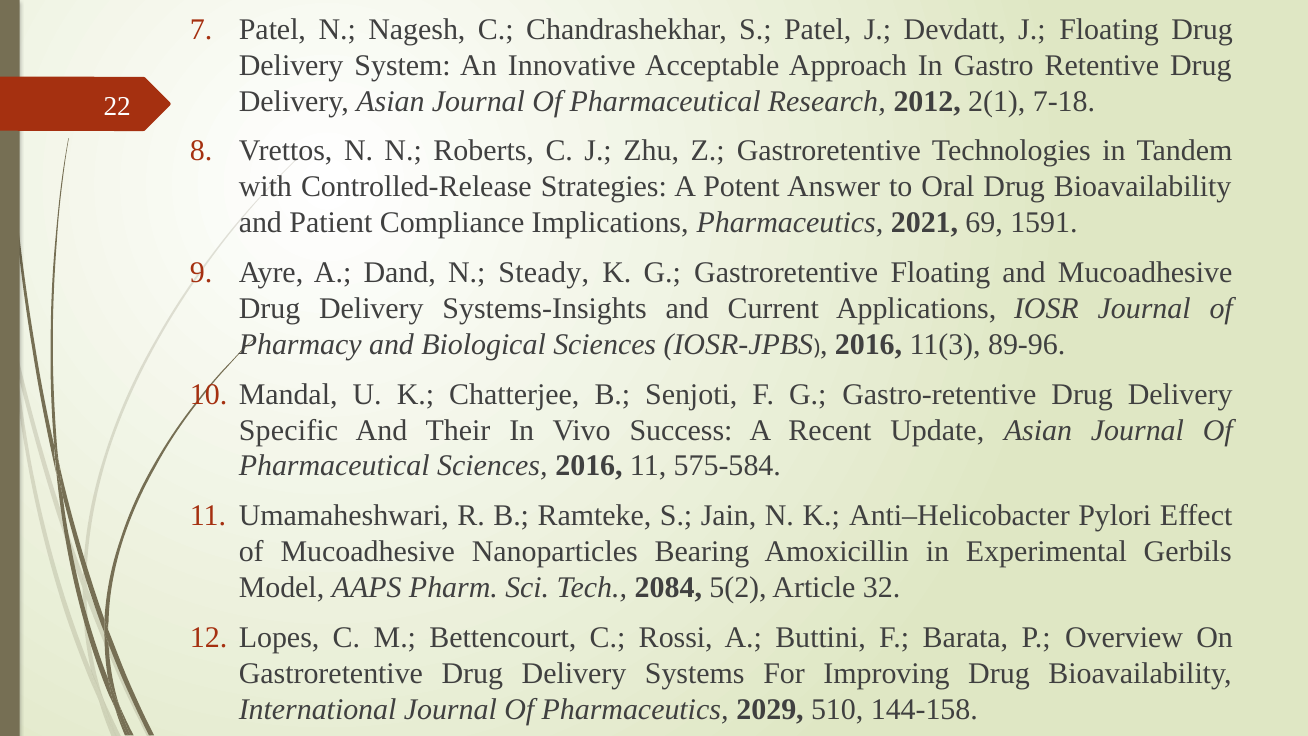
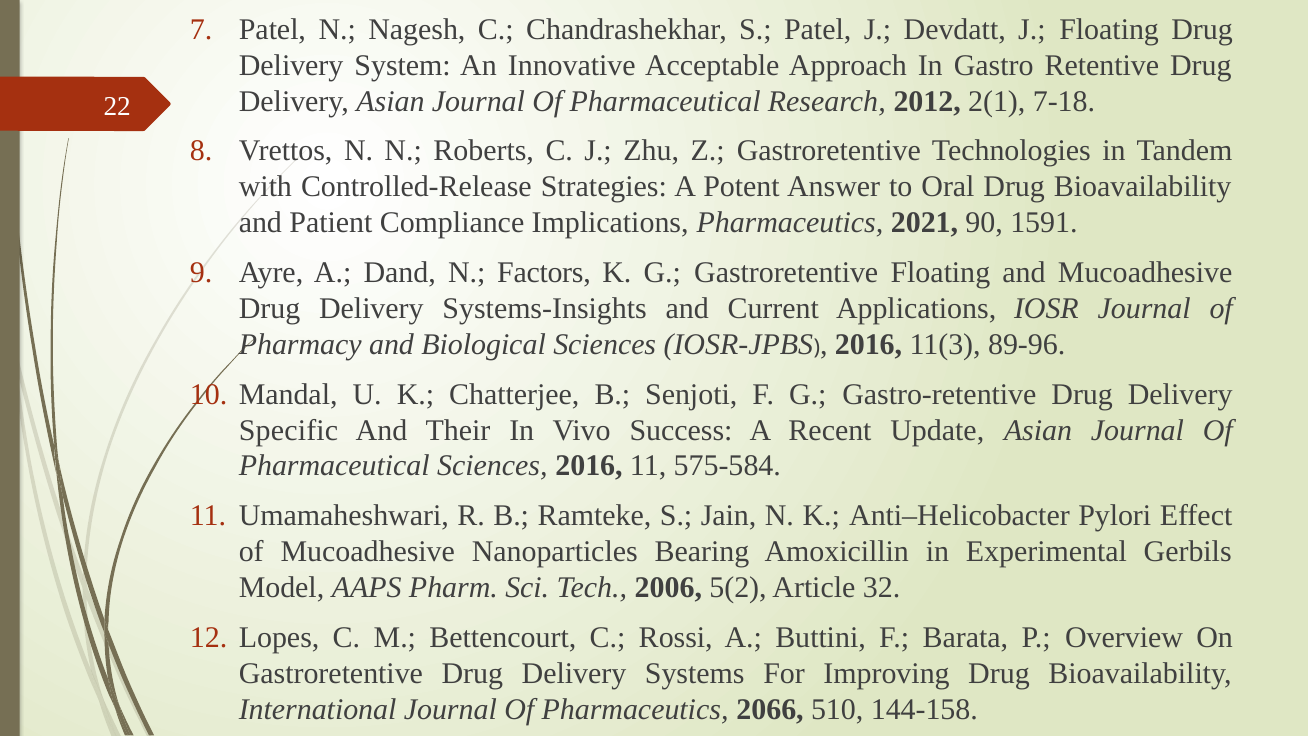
69: 69 -> 90 (984, 223)
Steady: Steady -> Factors (544, 273)
2084: 2084 -> 2006 (668, 587)
2029: 2029 -> 2066 (770, 709)
